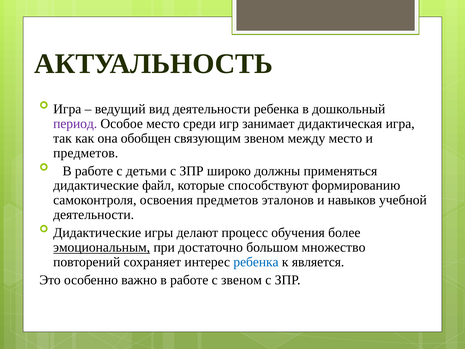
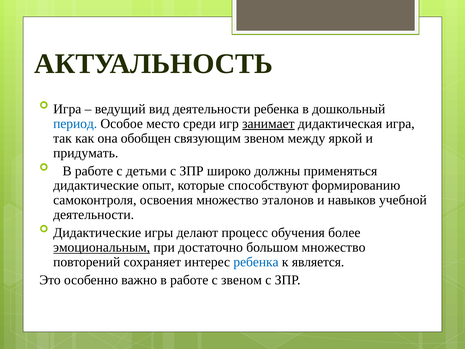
период colour: purple -> blue (75, 124)
занимает underline: none -> present (268, 124)
между место: место -> яркой (345, 138)
предметов: предметов -> придумать (86, 153)
файл: файл -> опыт (158, 185)
освоения предметов: предметов -> множество (227, 200)
